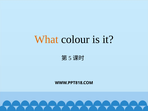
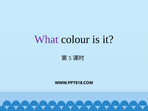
What colour: orange -> purple (46, 39)
